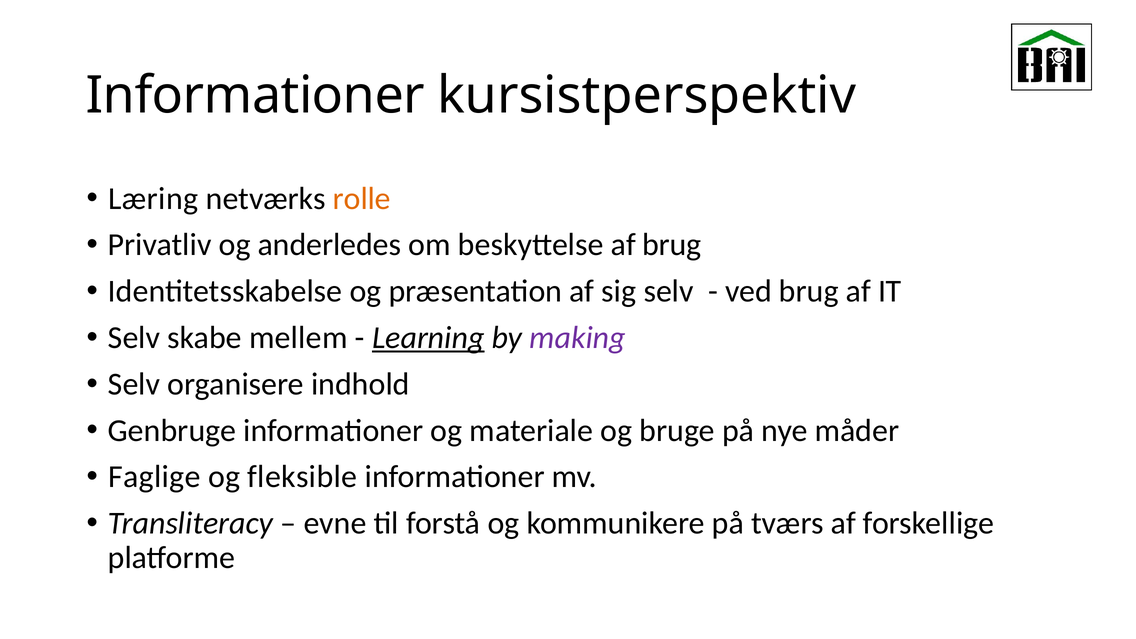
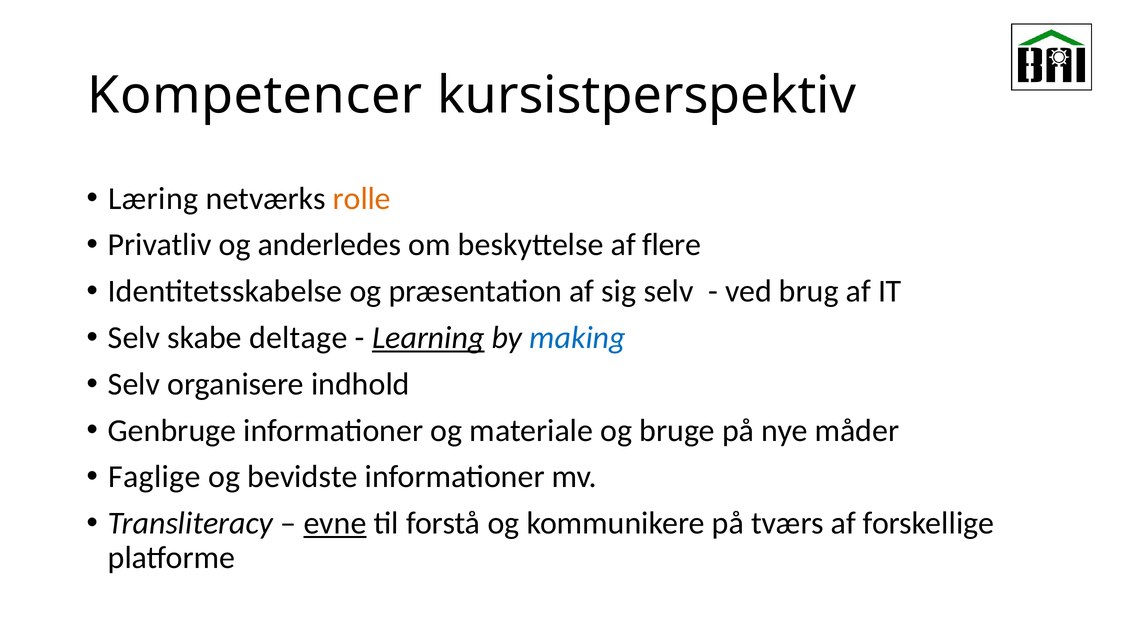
Informationer: Informationer -> Kompetencer (255, 95)
af brug: brug -> flere (672, 245)
mellem: mellem -> deltage (298, 338)
making colour: purple -> blue (578, 338)
fleksible: fleksible -> bevidste (302, 477)
evne underline: none -> present (335, 523)
